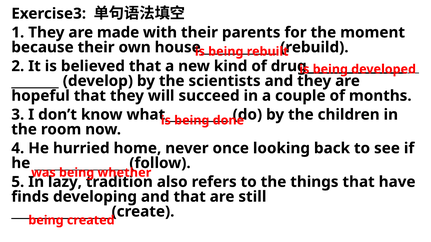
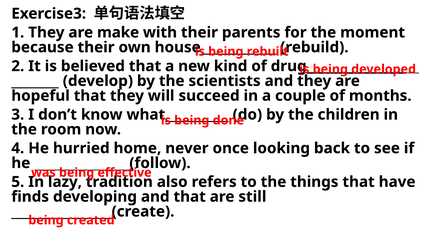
made: made -> make (118, 33)
whether: whether -> effective (125, 173)
